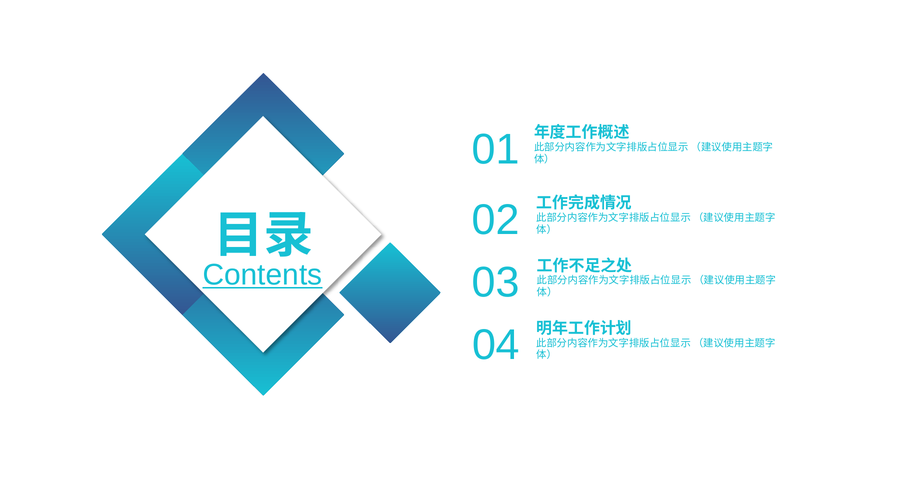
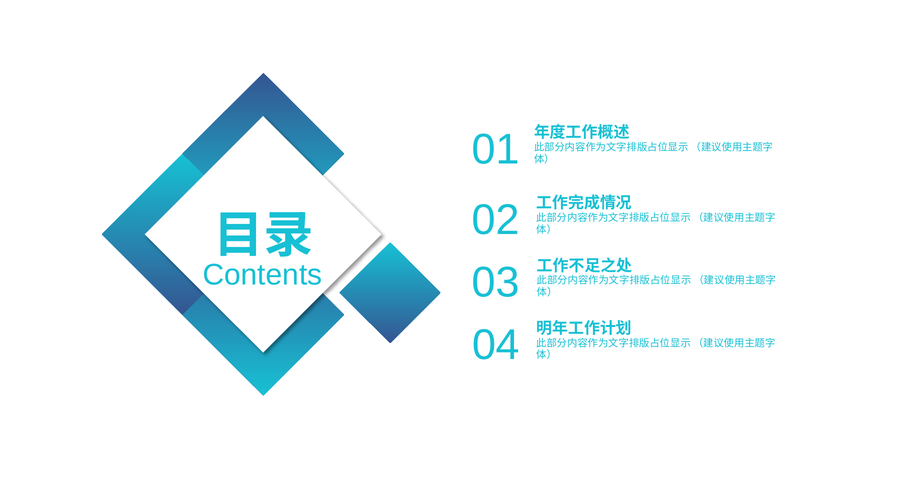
Contents underline: present -> none (262, 275)
